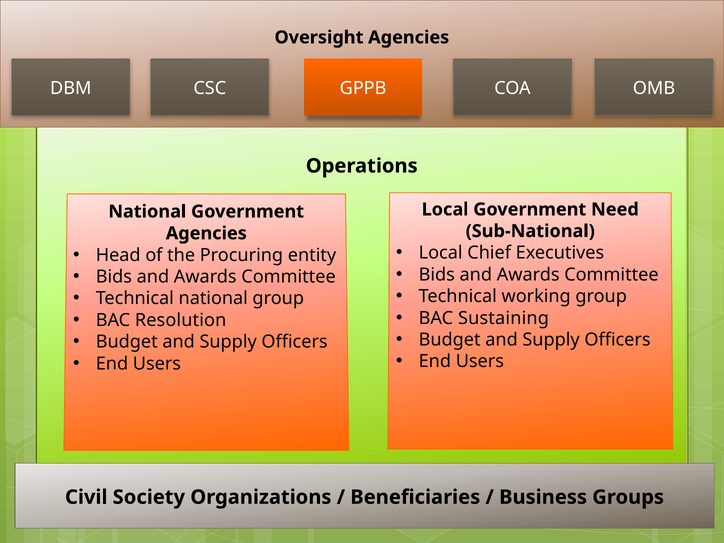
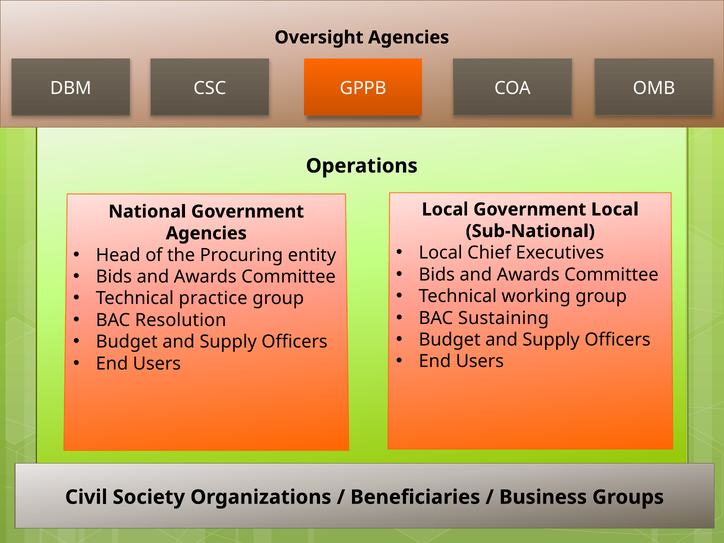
Government Need: Need -> Local (615, 209)
Technical national: national -> practice (213, 298)
